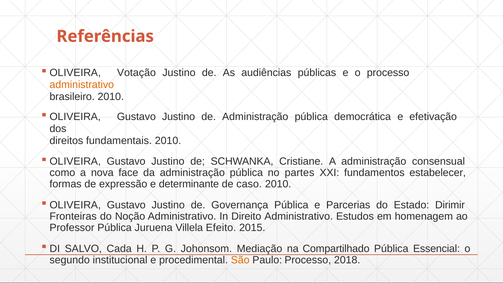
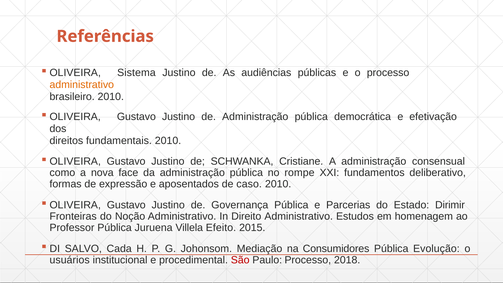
Votação: Votação -> Sistema (136, 73)
partes: partes -> rompe (300, 173)
estabelecer: estabelecer -> deliberativo (438, 173)
determinante: determinante -> aposentados (189, 184)
Compartilhado: Compartilhado -> Consumidores (336, 249)
Essencial: Essencial -> Evolução (436, 249)
segundo: segundo -> usuários (70, 260)
São colour: orange -> red (240, 260)
